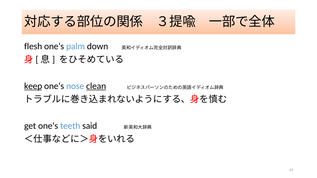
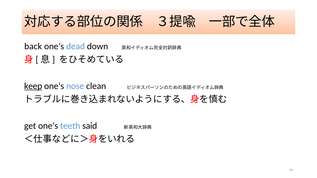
flesh: flesh -> back (33, 46)
palm: palm -> dead (76, 46)
clean underline: present -> none (96, 86)
